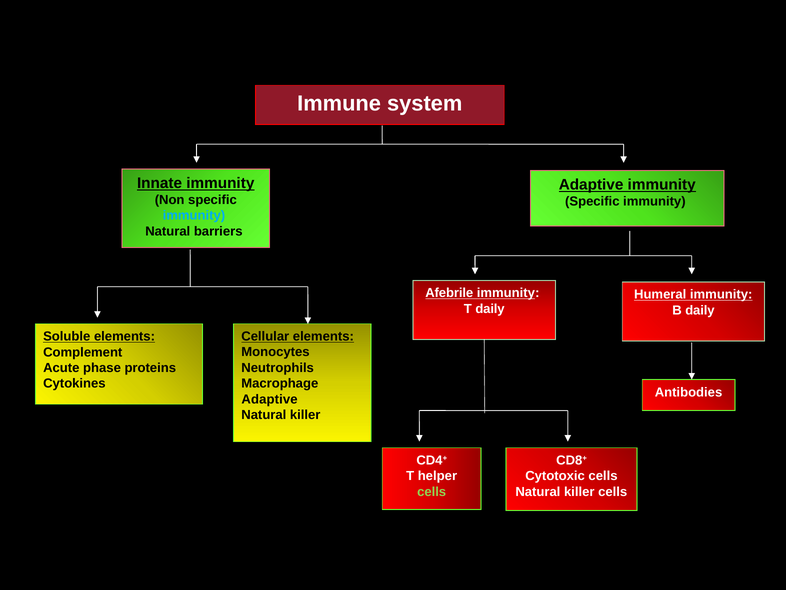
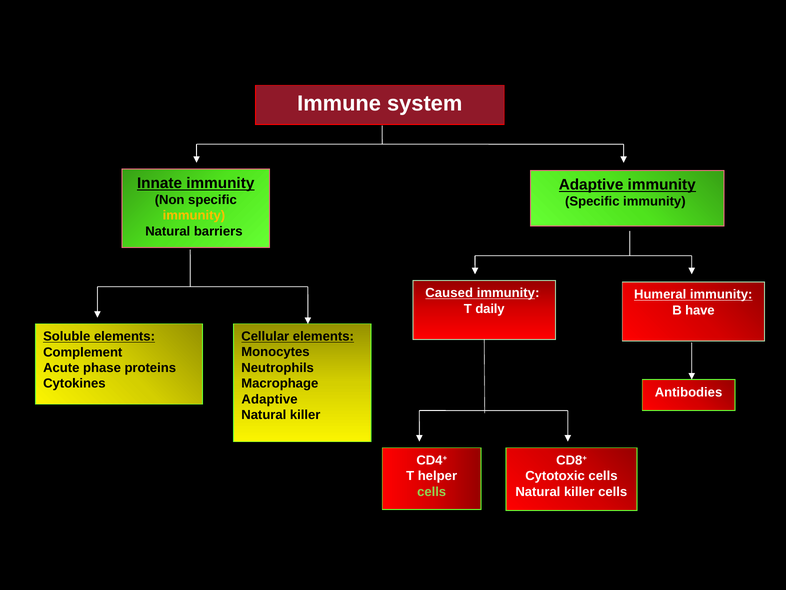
immunity colour: light blue -> yellow (194, 215)
Afebrile: Afebrile -> Caused (449, 293)
B daily: daily -> have (700, 310)
